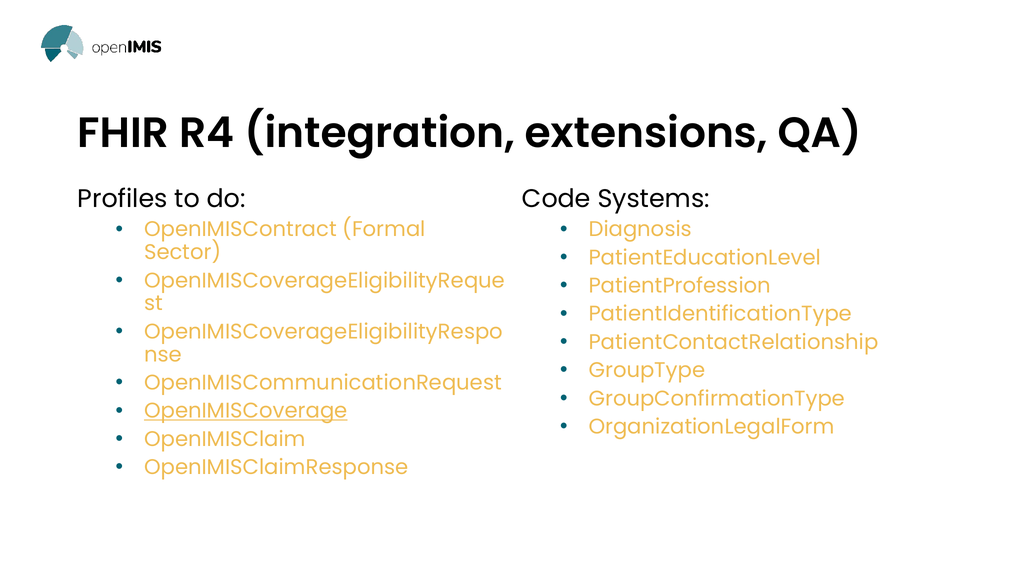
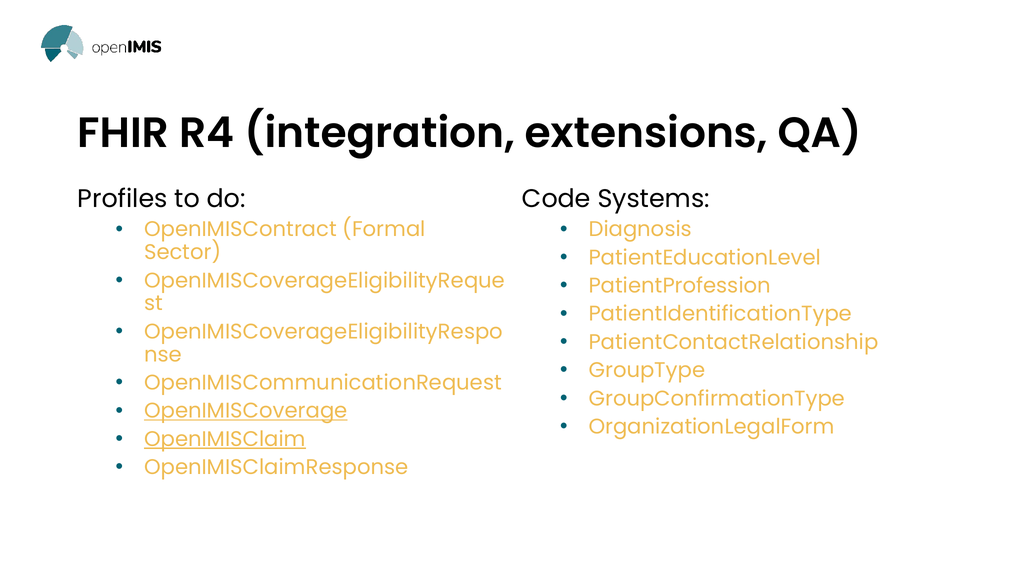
OpenIMISClaim underline: none -> present (225, 439)
